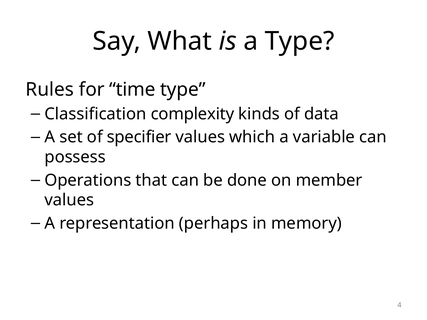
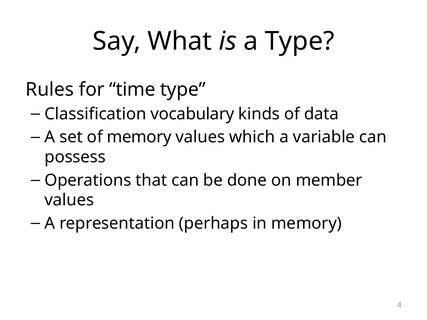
complexity: complexity -> vocabulary (192, 114)
of specifier: specifier -> memory (139, 137)
